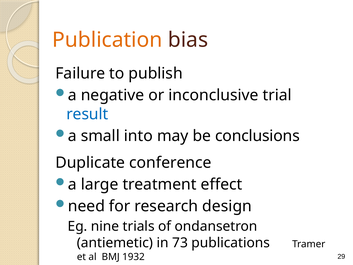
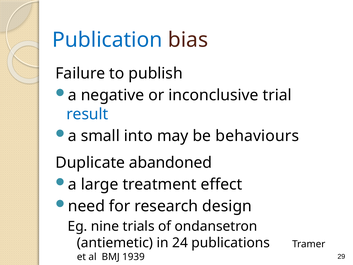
Publication colour: orange -> blue (107, 40)
conclusions: conclusions -> behaviours (257, 136)
conference: conference -> abandoned (170, 162)
73: 73 -> 24 (180, 243)
1932: 1932 -> 1939 (133, 257)
